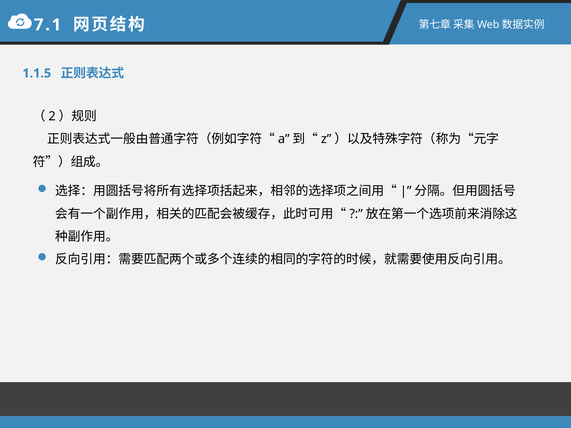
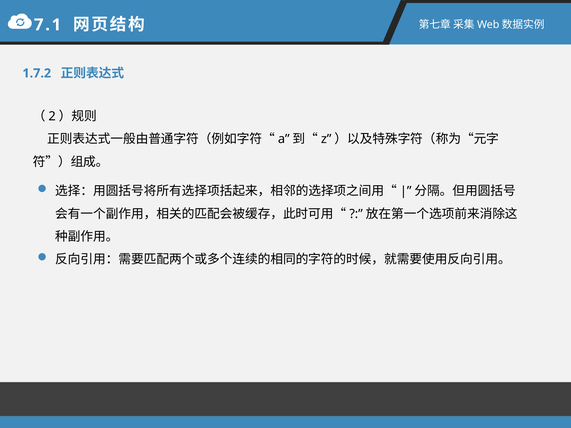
1.1.5: 1.1.5 -> 1.7.2 (37, 73)
